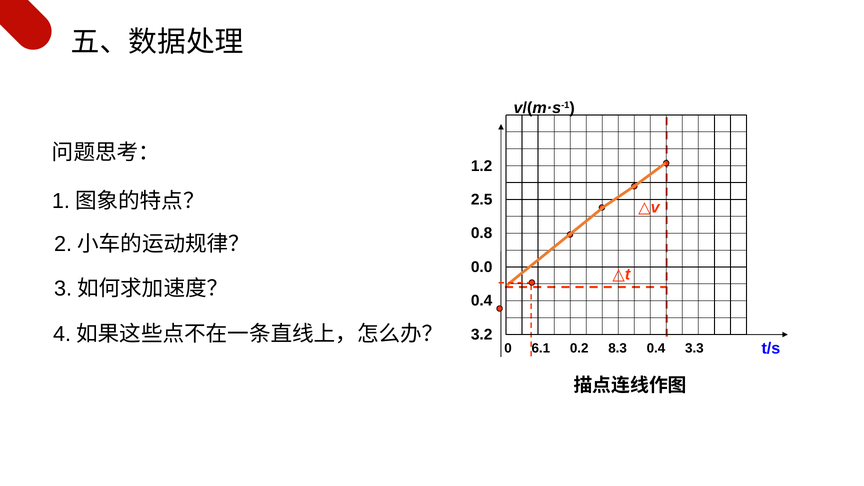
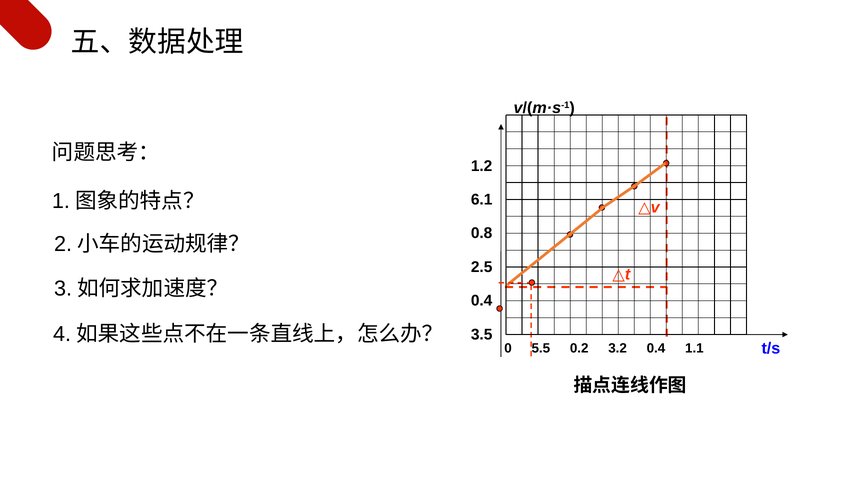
2.5: 2.5 -> 6.1 (482, 200)
0.0: 0.0 -> 2.5 (482, 267)
3.2: 3.2 -> 3.5 (482, 335)
6.1: 6.1 -> 5.5 (541, 348)
8.3: 8.3 -> 3.2 (618, 348)
3.3: 3.3 -> 1.1 (694, 348)
